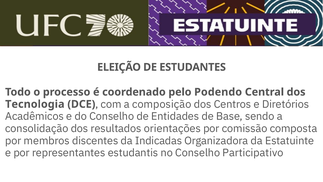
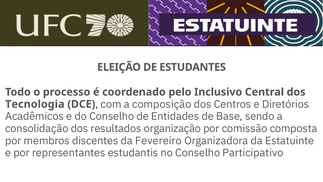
Podendo: Podendo -> Inclusivo (218, 92)
orientações: orientações -> organização (172, 128)
Indicadas: Indicadas -> Fevereiro (158, 140)
